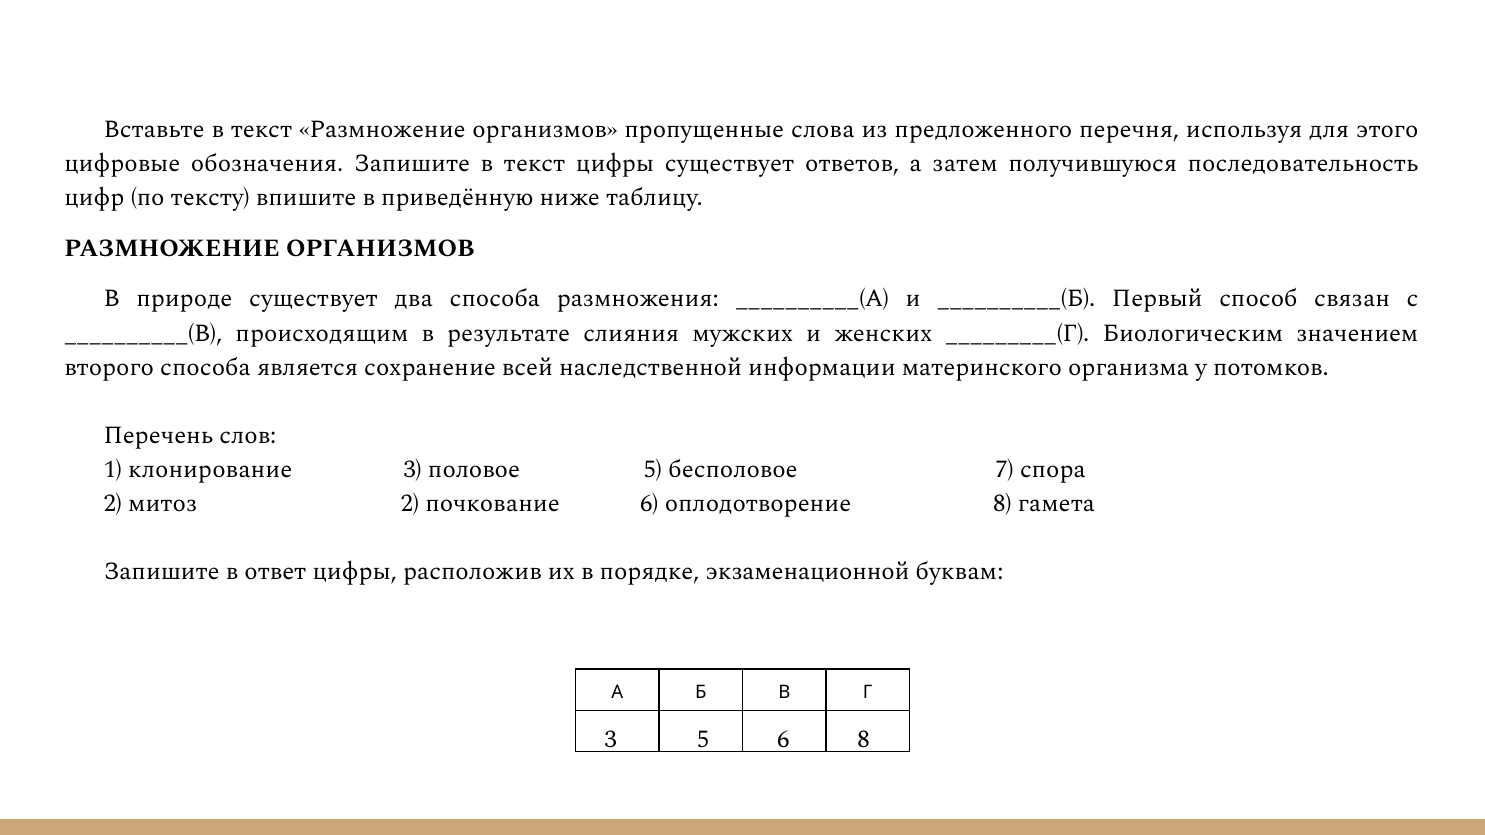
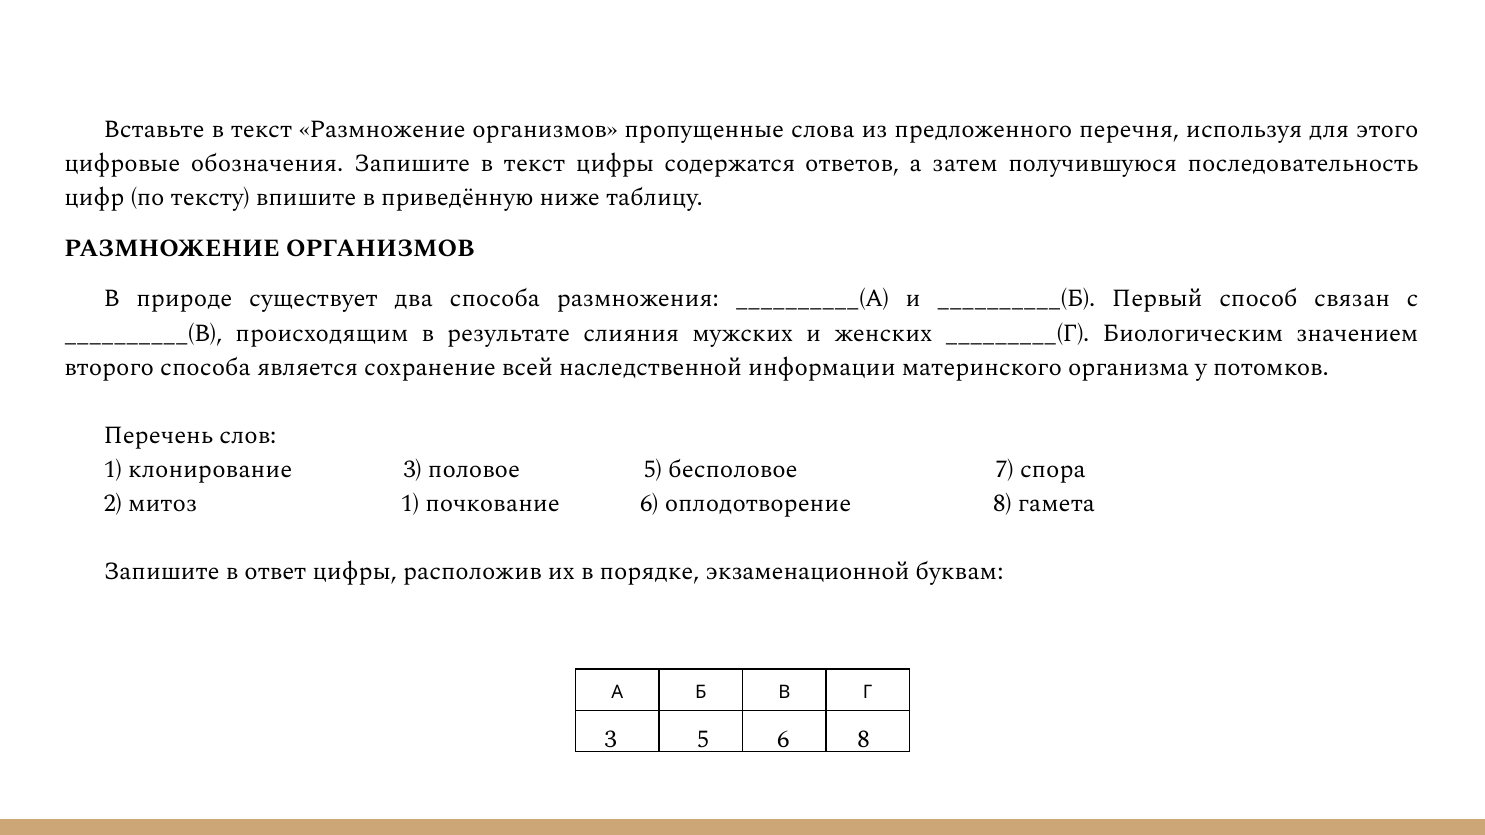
существует: существует -> содержатся (730, 163)
митоз 2: 2 -> 1 (410, 504)
